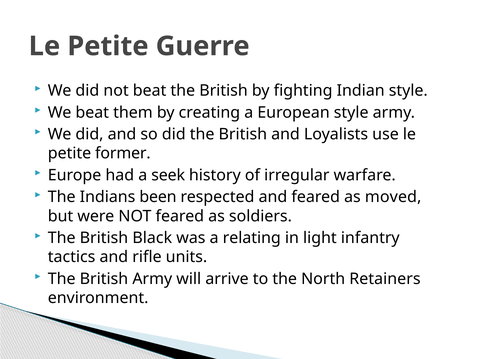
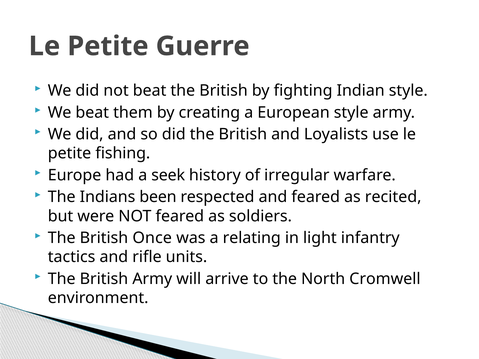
former: former -> fishing (123, 153)
moved: moved -> recited (393, 197)
Black: Black -> Once (152, 238)
Retainers: Retainers -> Cromwell (385, 279)
